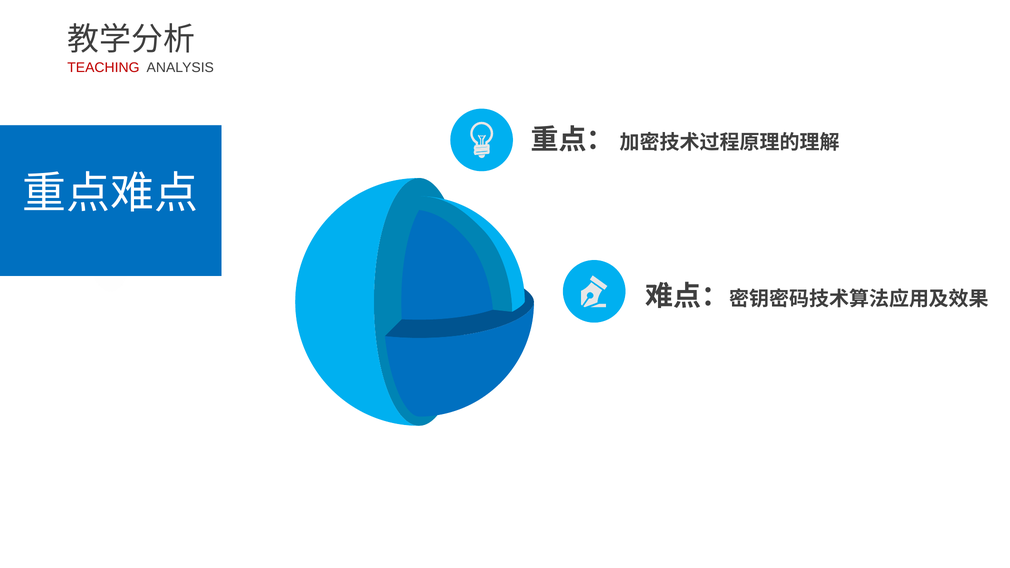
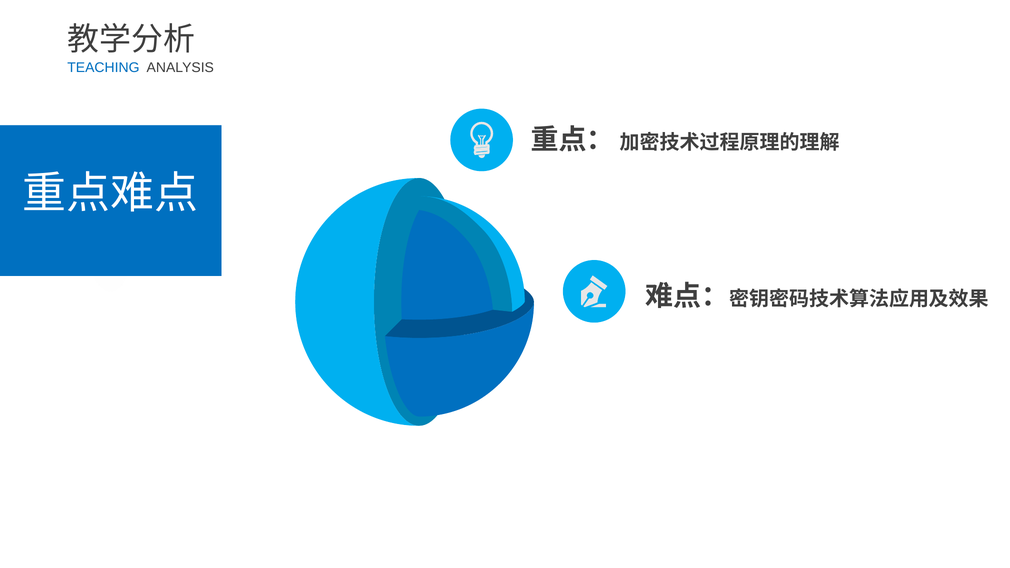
TEACHING colour: red -> blue (103, 68)
